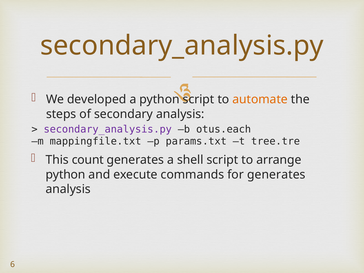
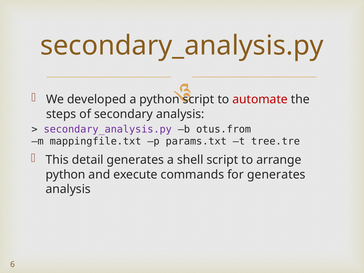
automate colour: orange -> red (260, 99)
otus.each: otus.each -> otus.from (224, 129)
count: count -> detail (88, 160)
